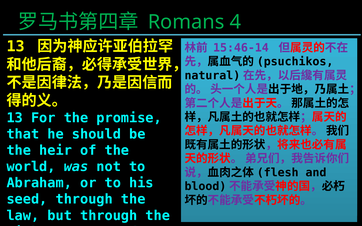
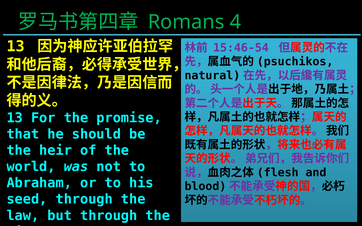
15:46-14: 15:46-14 -> 15:46-54 (241, 48)
